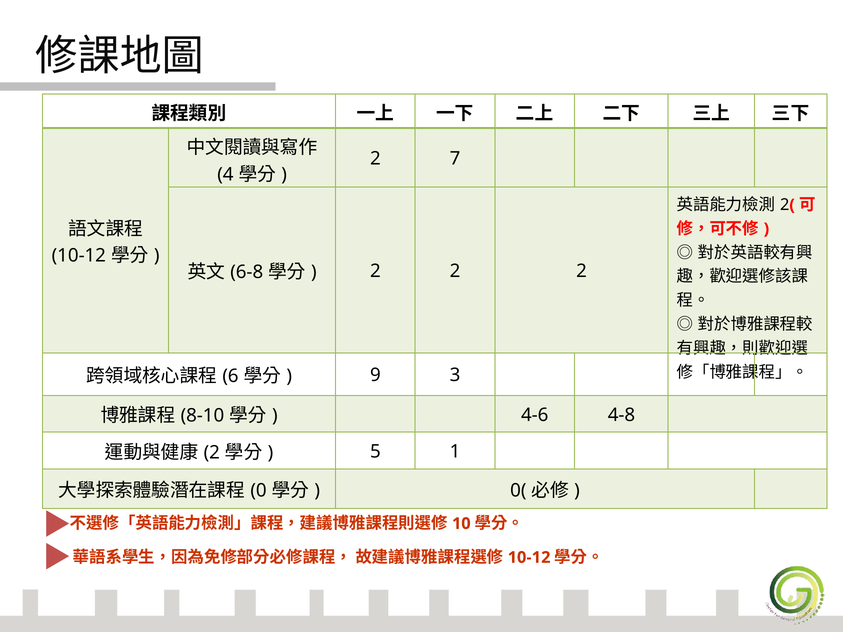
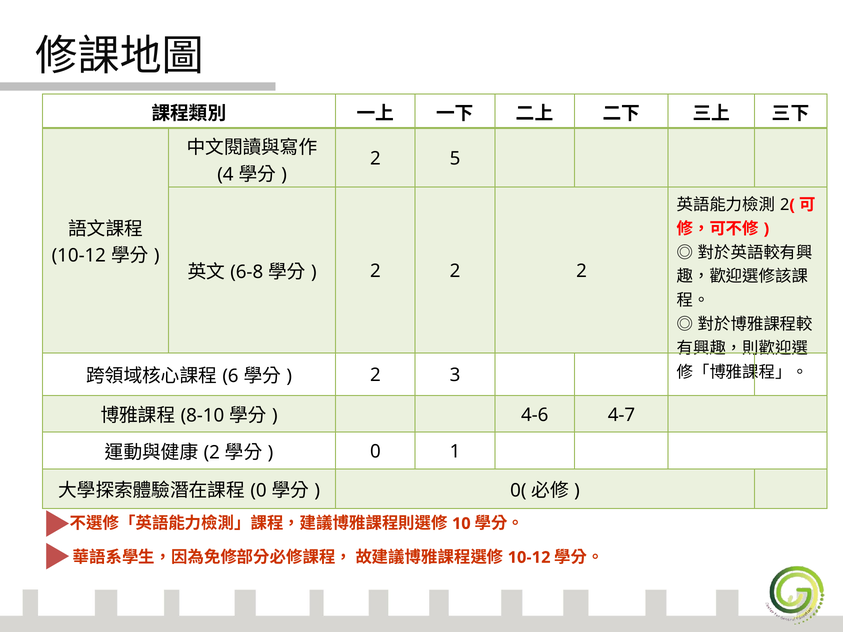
7: 7 -> 5 (455, 159)
9: 9 -> 2 (375, 375)
4-8: 4-8 -> 4-7 (621, 415)
5: 5 -> 0 (375, 452)
